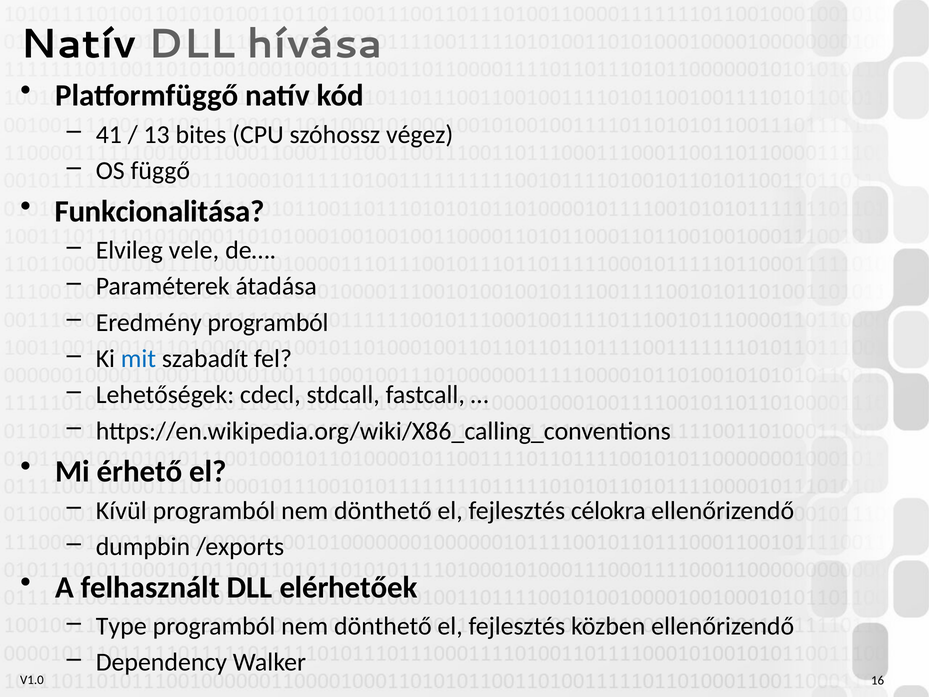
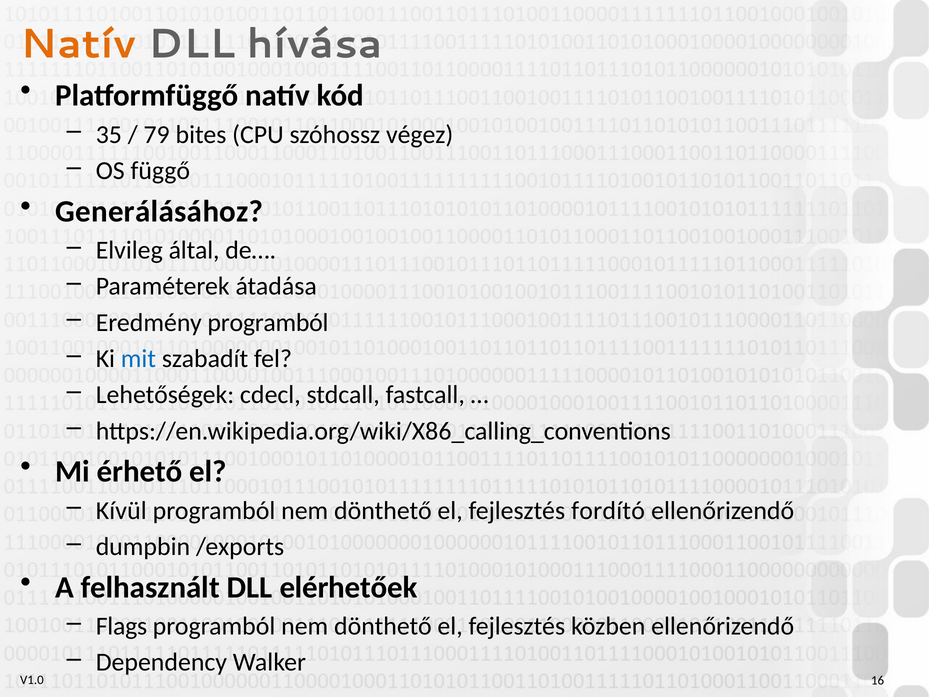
Natív colour: black -> orange (78, 44)
41: 41 -> 35 (109, 135)
13: 13 -> 79 (157, 135)
Funkcionalitása: Funkcionalitása -> Generálásához (159, 211)
vele: vele -> által (194, 250)
célokra: célokra -> fordító (608, 510)
Type: Type -> Flags (121, 626)
